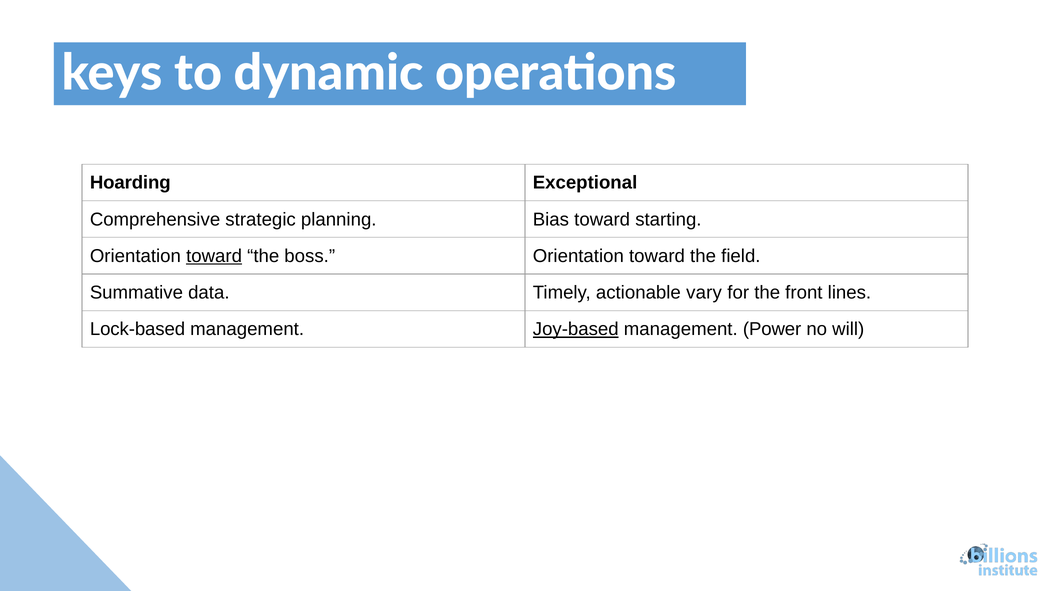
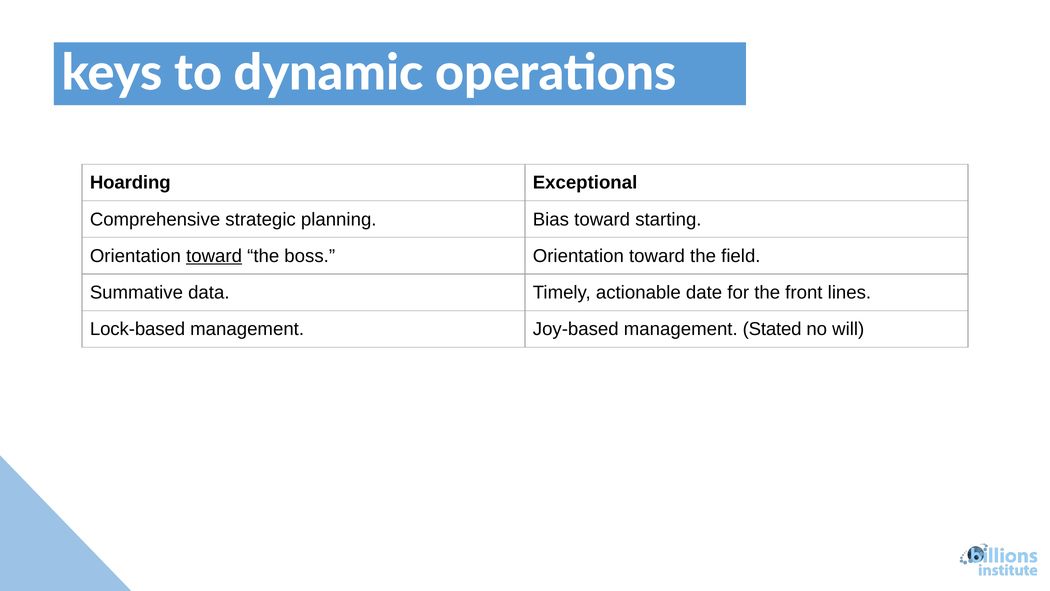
vary: vary -> date (704, 292)
Joy-based underline: present -> none (576, 329)
Power: Power -> Stated (772, 329)
